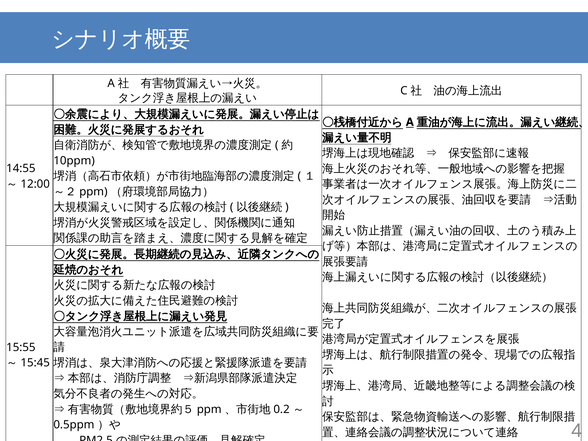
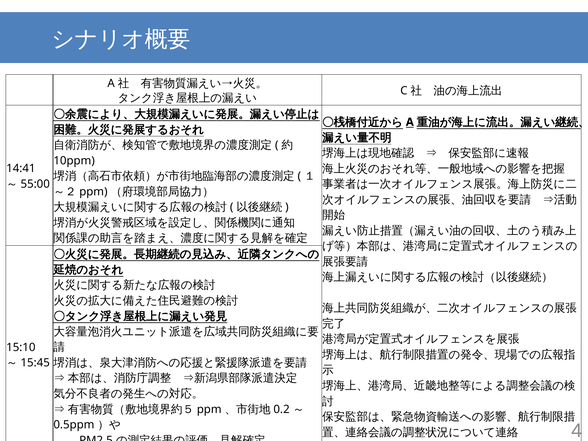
14:55: 14:55 -> 14:41 (21, 168)
12:00: 12:00 -> 55:00 (35, 184)
15:55: 15:55 -> 15:10 (21, 347)
